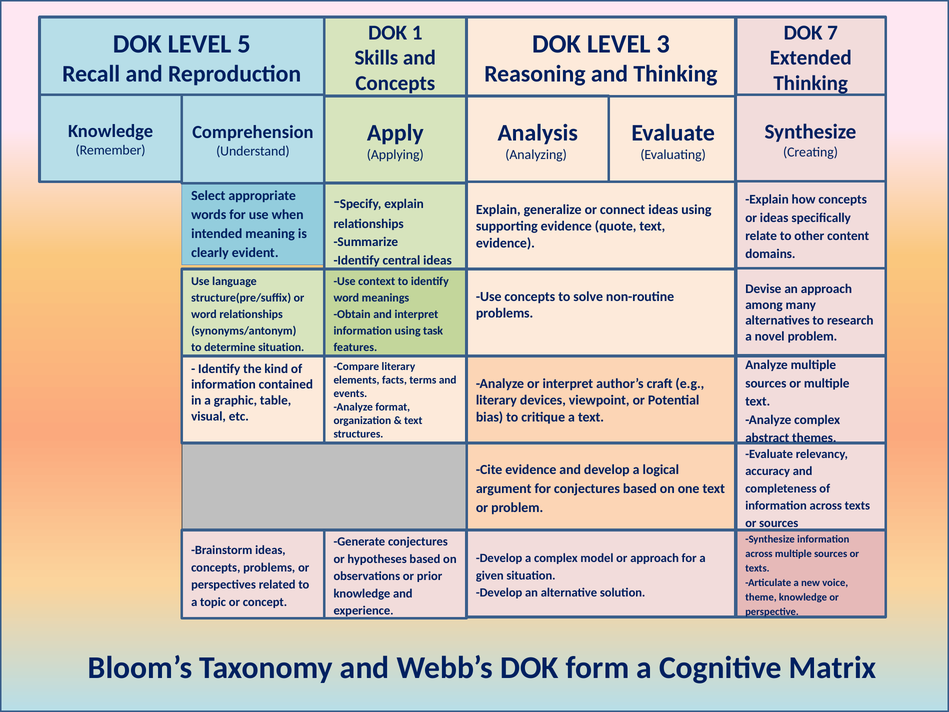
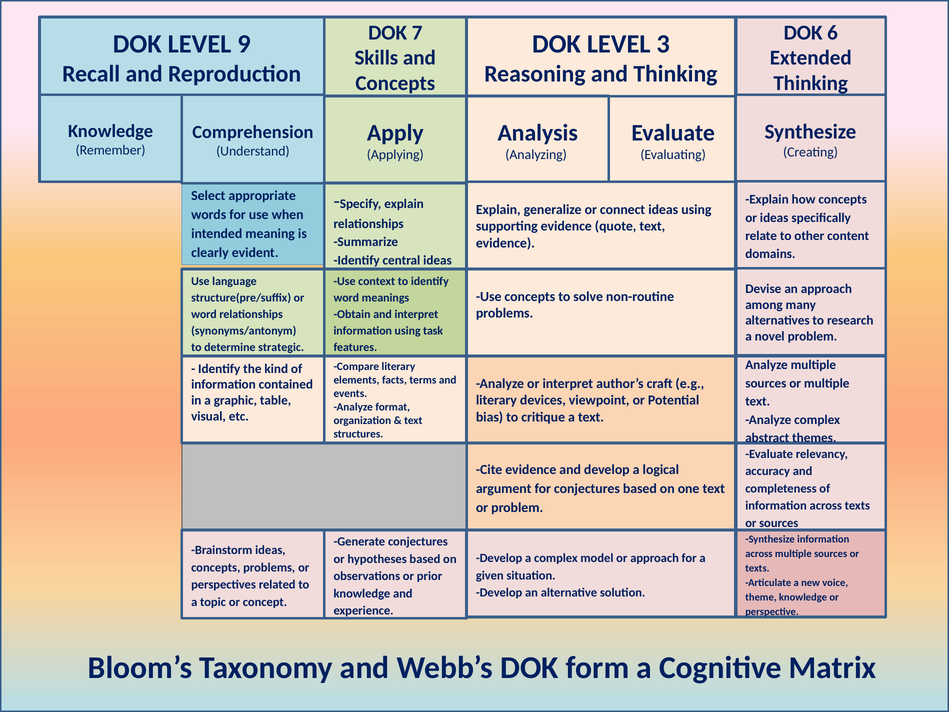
1: 1 -> 7 (417, 33)
7: 7 -> 6 (833, 33)
5: 5 -> 9 (244, 44)
determine situation: situation -> strategic (281, 347)
